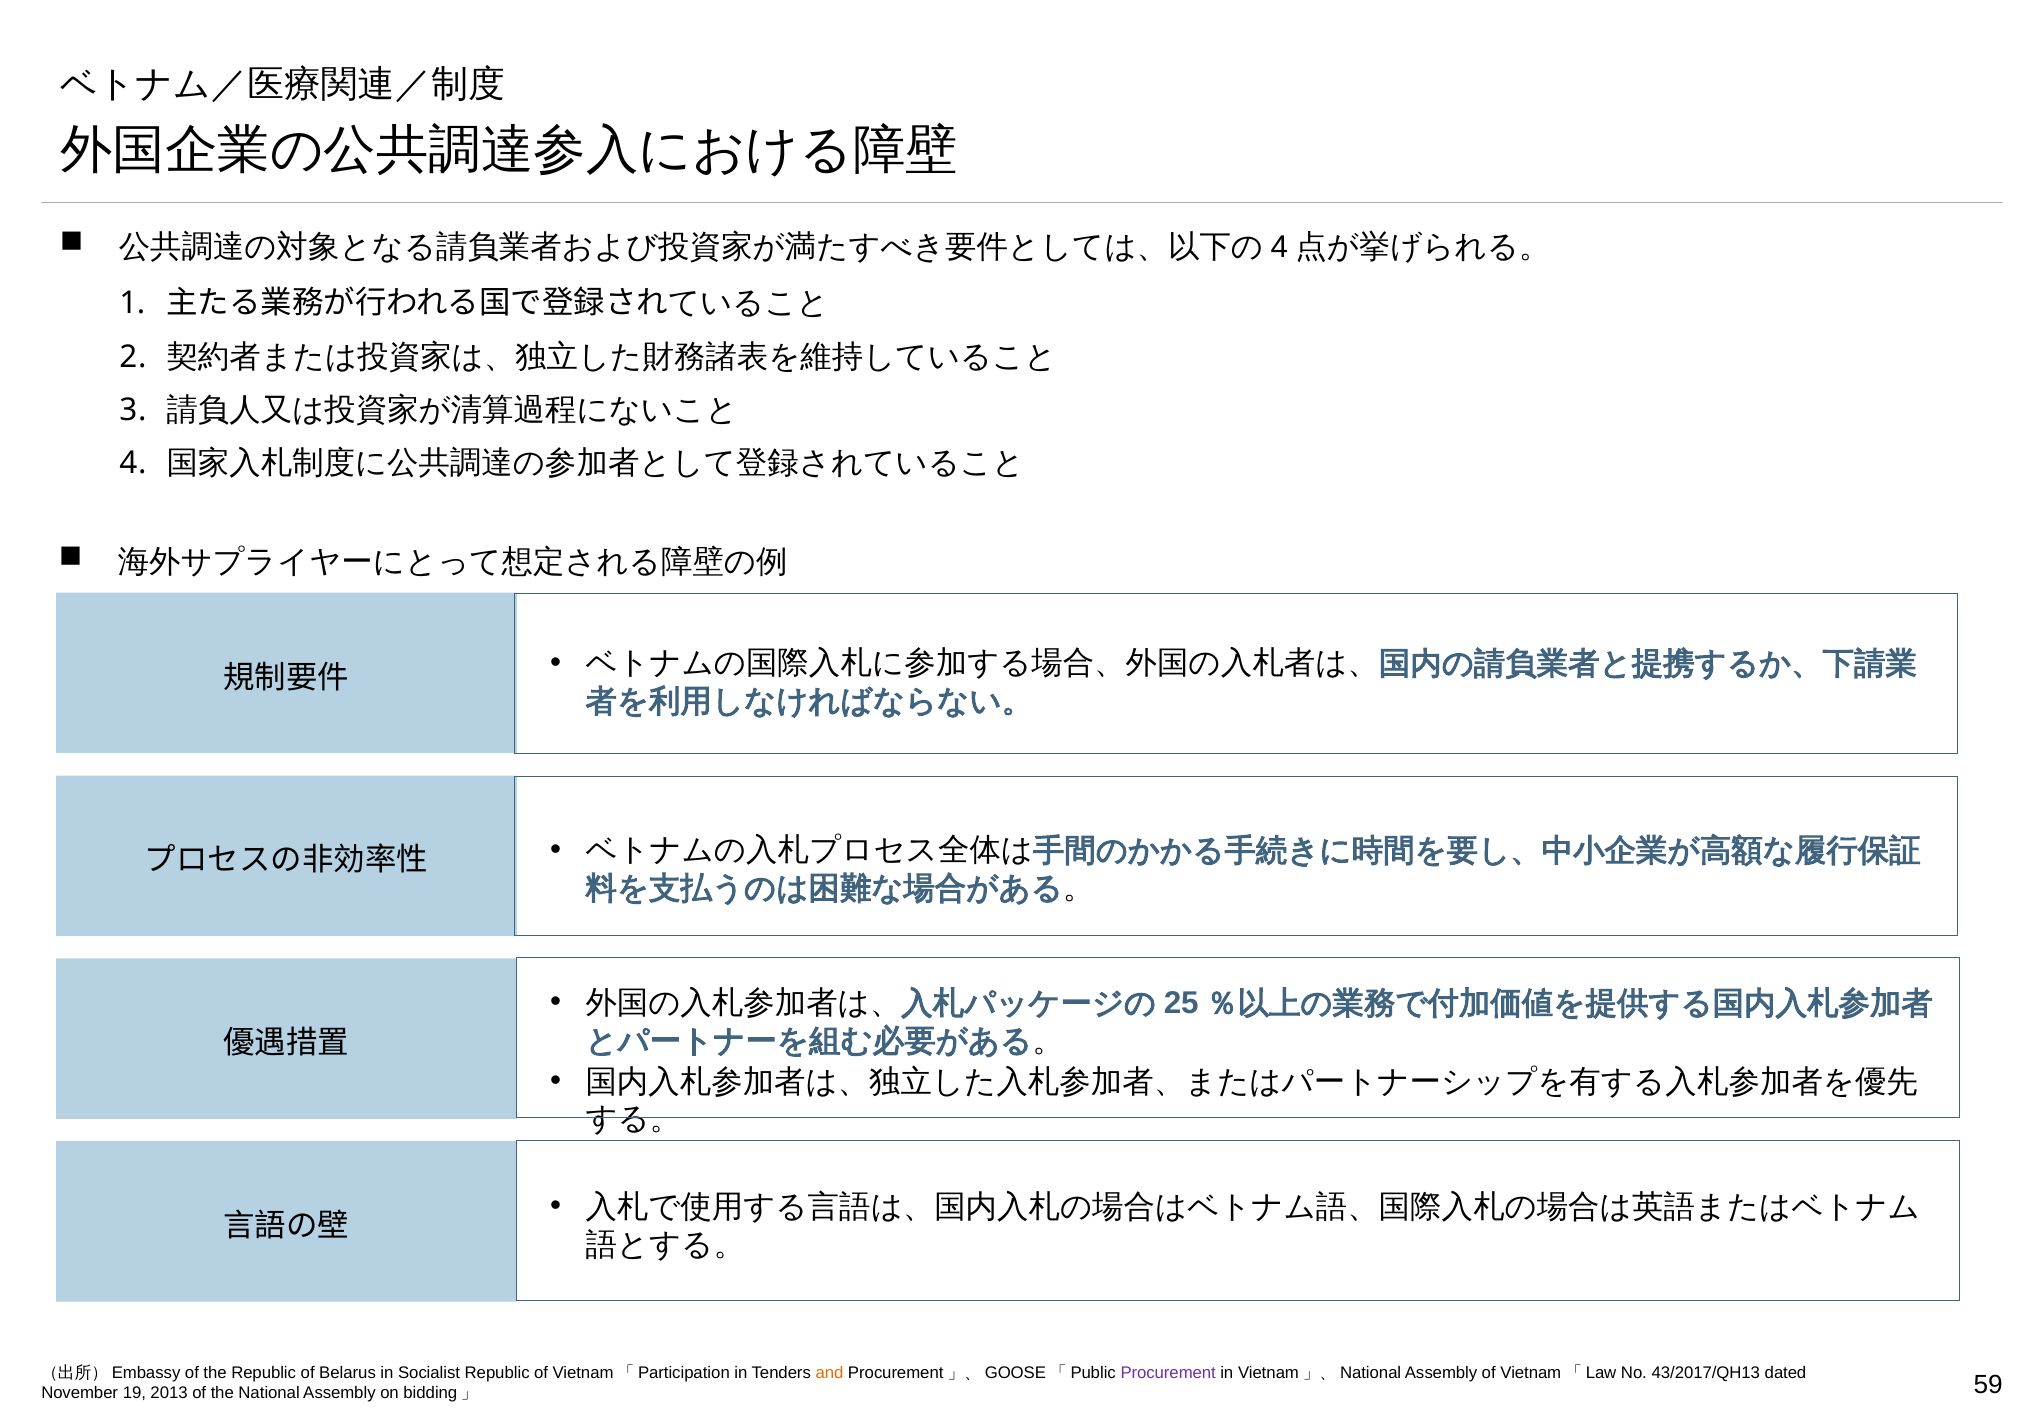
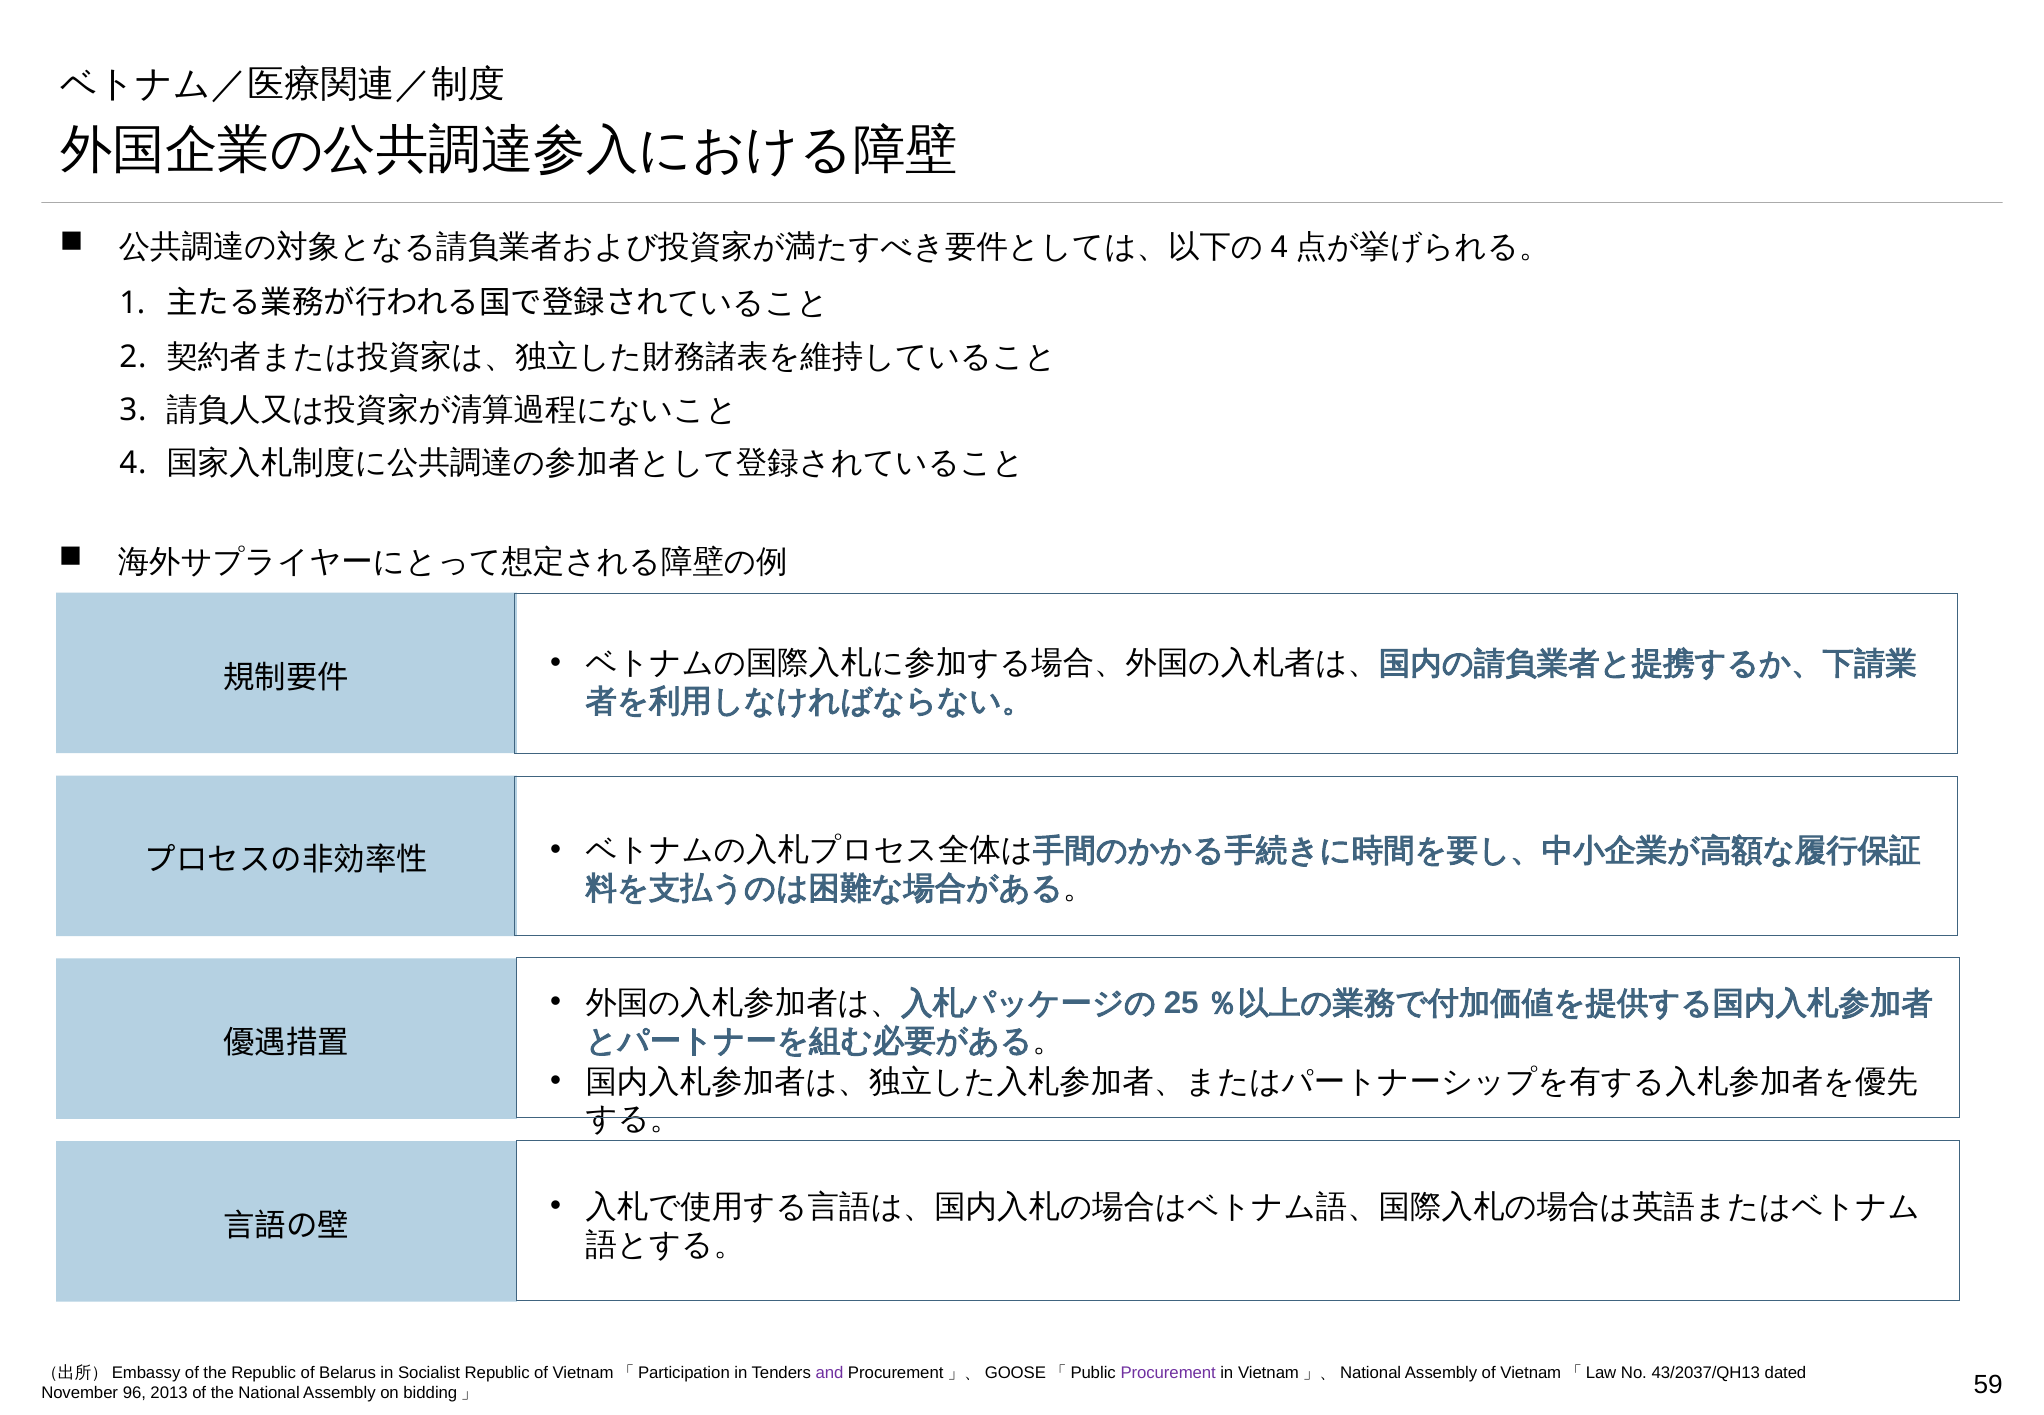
and colour: orange -> purple (829, 1373)
43/2017/QH13: 43/2017/QH13 -> 43/2037/QH13 (1706, 1373)
19: 19 -> 96 (134, 1393)
